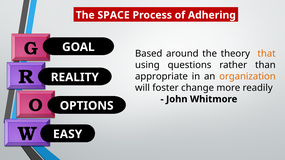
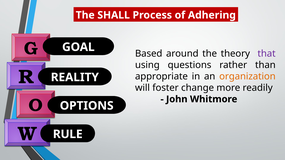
SPACE: SPACE -> SHALL (114, 15)
that colour: orange -> purple (267, 54)
EASY: EASY -> RULE (68, 134)
